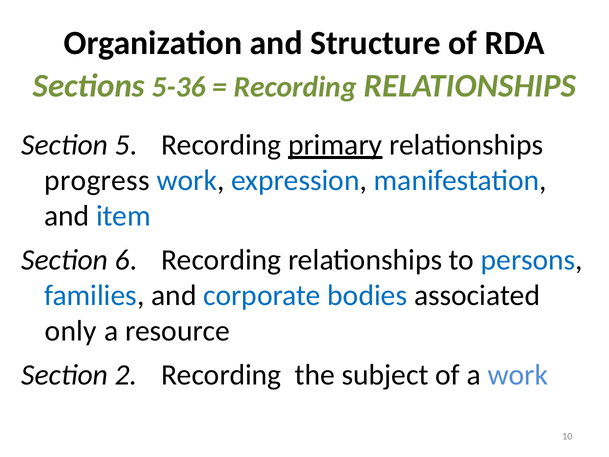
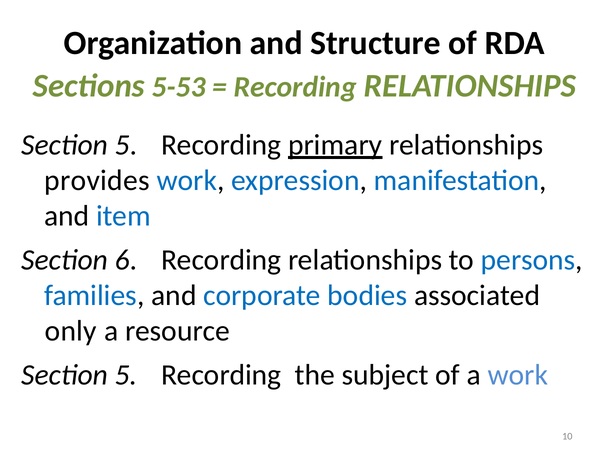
5-36: 5-36 -> 5-53 (179, 87)
progress: progress -> provides (97, 180)
2: 2 -> 5 (126, 375)
